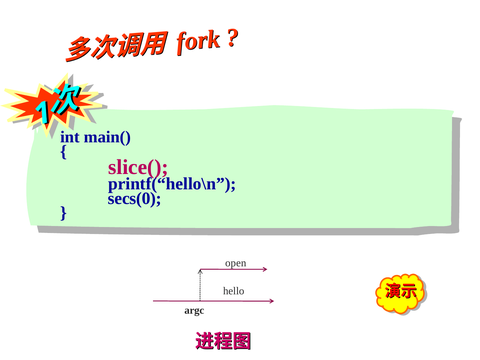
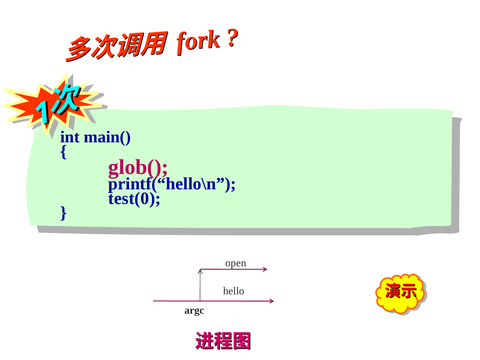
slice(: slice( -> glob( (138, 167)
secs(0: secs(0 -> test(0 (135, 198)
